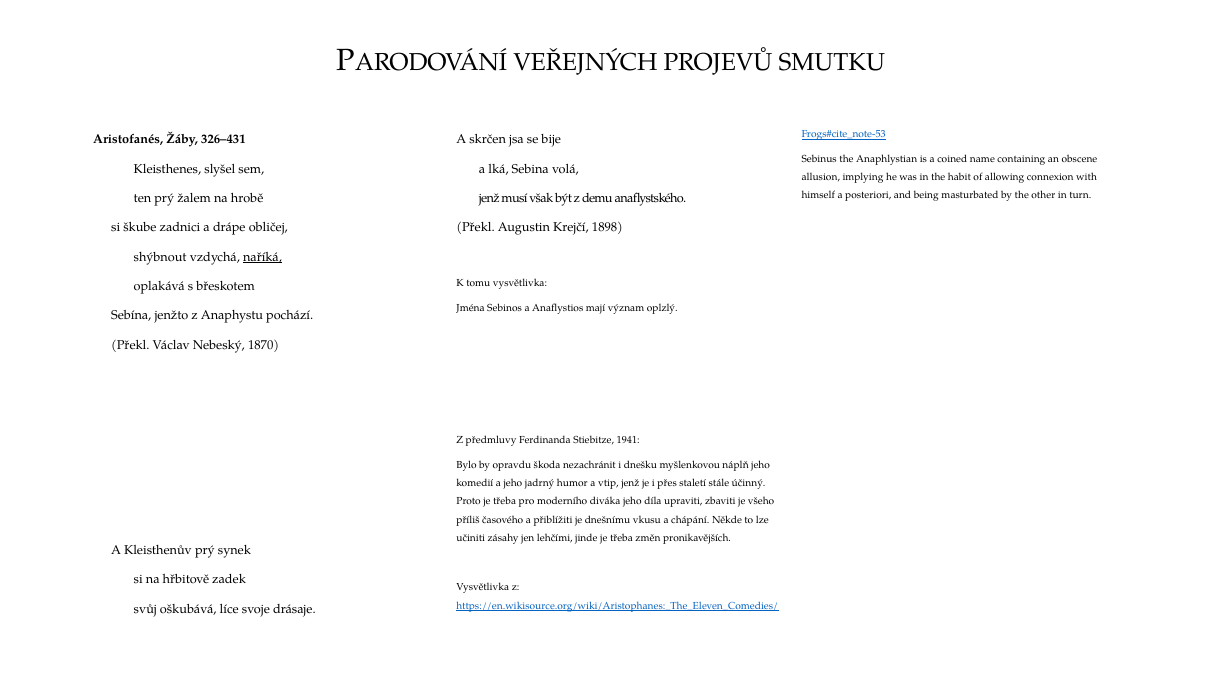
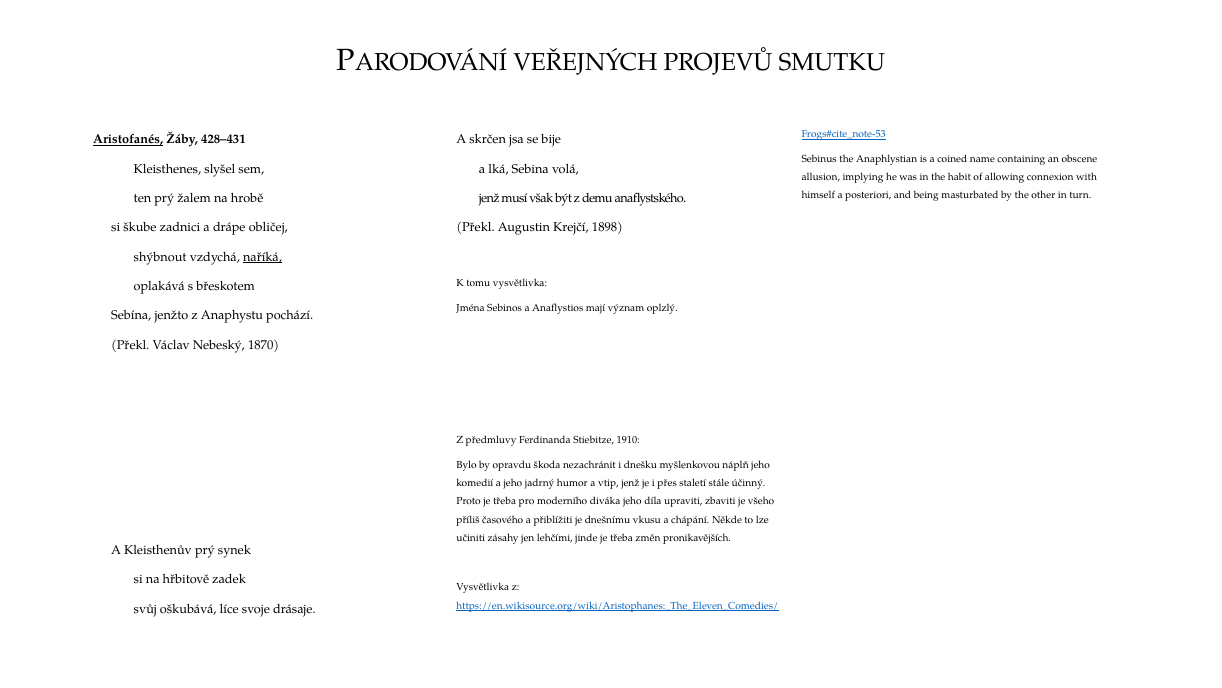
Aristofanés underline: none -> present (128, 140)
326–431: 326–431 -> 428–431 (223, 140)
1941: 1941 -> 1910 (628, 440)
